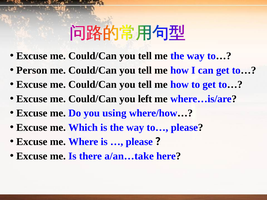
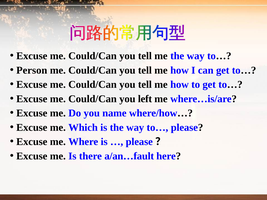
using: using -> name (114, 113)
a/an…take: a/an…take -> a/an…fault (129, 156)
